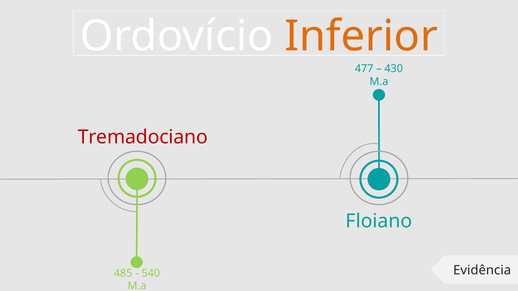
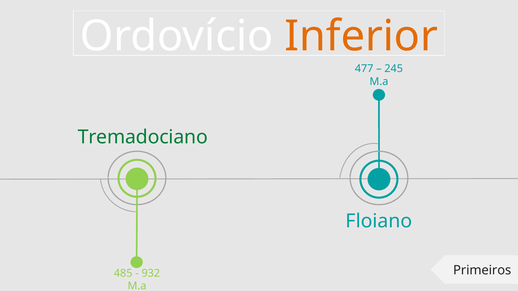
430: 430 -> 245 (394, 69)
Tremadociano colour: red -> green (143, 137)
Evidência: Evidência -> Primeiros (482, 271)
540: 540 -> 932 (151, 273)
